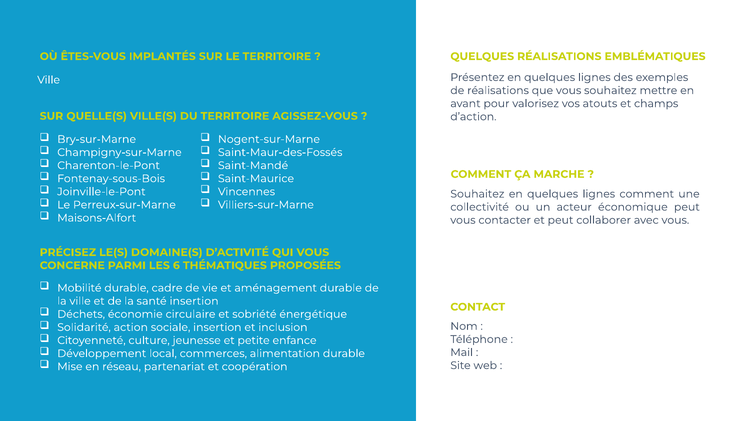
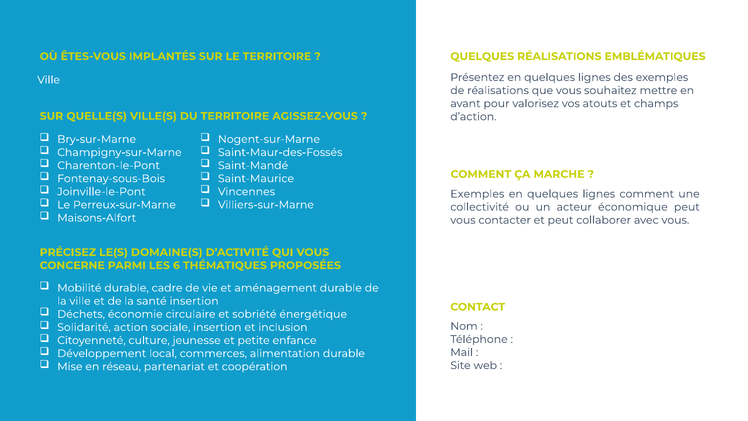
Souhaitez: Souhaitez -> Exemples (477, 194)
